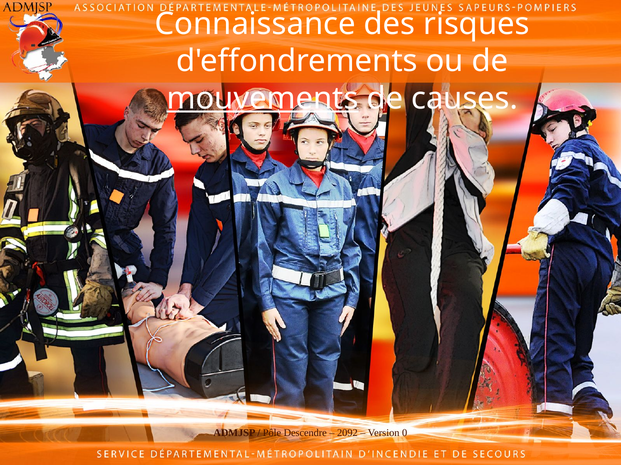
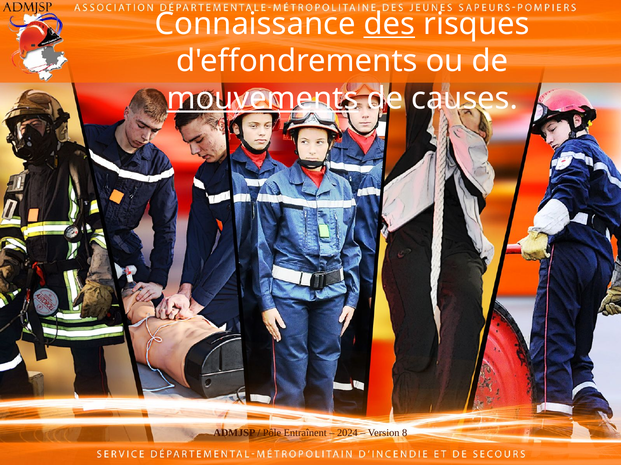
des underline: none -> present (389, 24)
Descendre: Descendre -> Entraînent (305, 434)
2092: 2092 -> 2024 (347, 434)
0: 0 -> 8 (405, 434)
